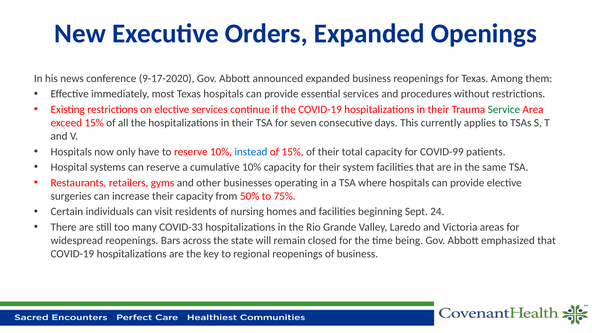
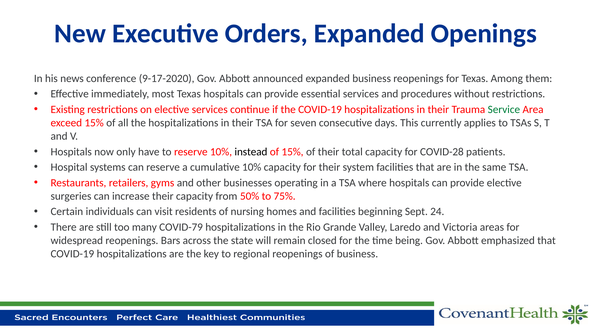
instead colour: blue -> black (251, 152)
COVID-99: COVID-99 -> COVID-28 (442, 152)
COVID-33: COVID-33 -> COVID-79 (181, 227)
